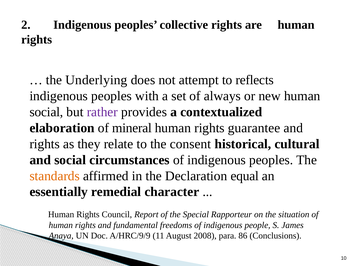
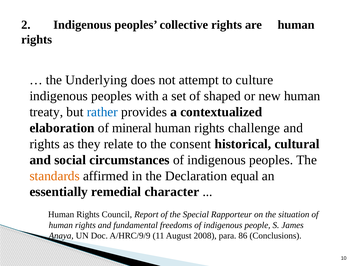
reflects: reflects -> culture (255, 80)
always: always -> shaped (222, 96)
social: social -> treaty (46, 112)
rather colour: purple -> blue (102, 112)
guarantee: guarantee -> challenge (254, 128)
